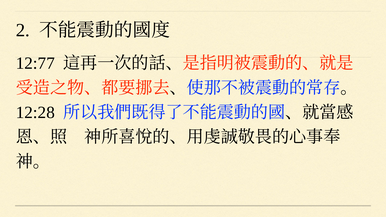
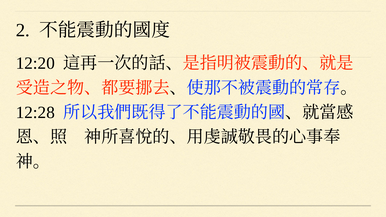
12:77: 12:77 -> 12:20 (35, 63)
